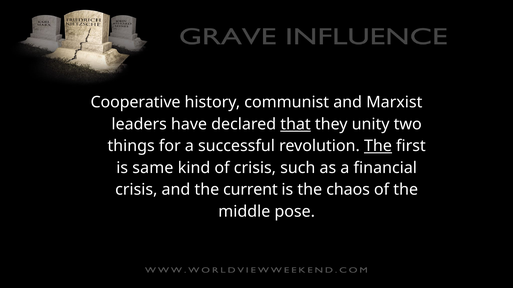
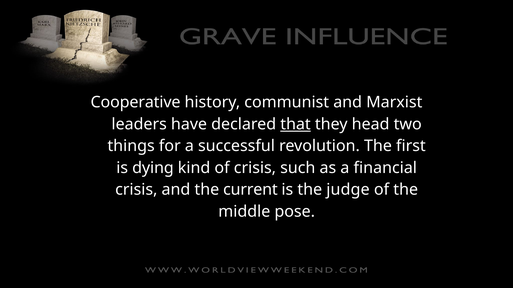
unity: unity -> head (371, 124)
The underline: present -> none (378, 146)
same: same -> dying (153, 168)
chaos: chaos -> judge (348, 190)
